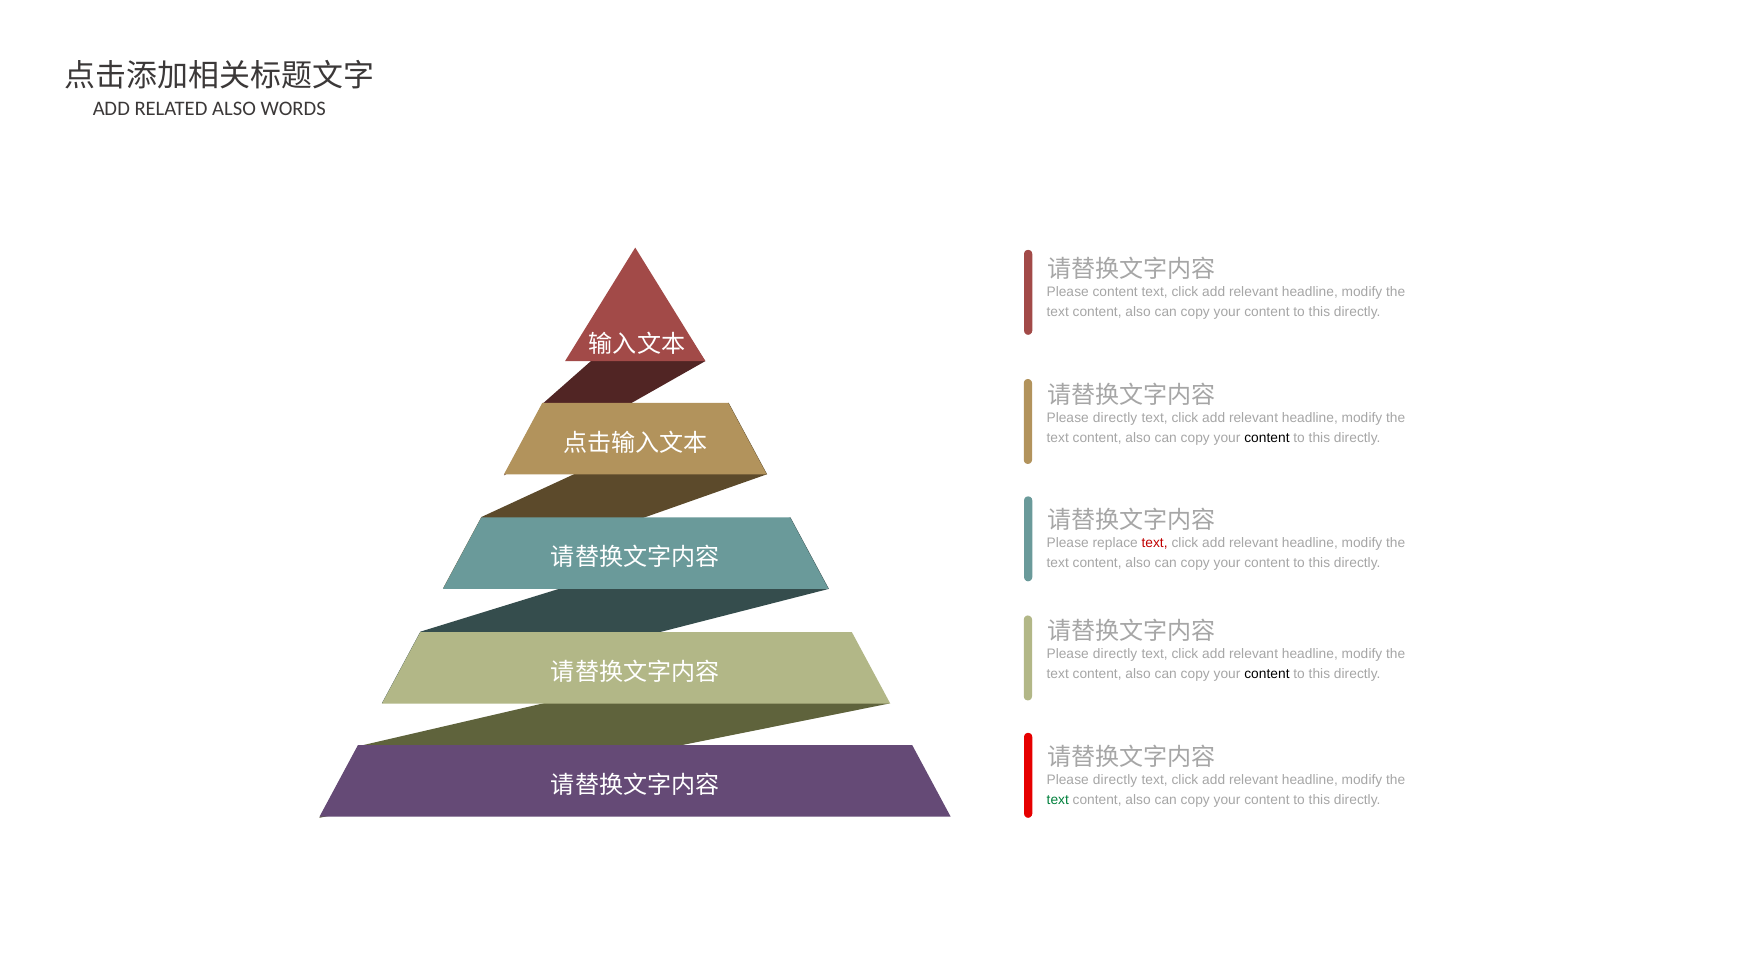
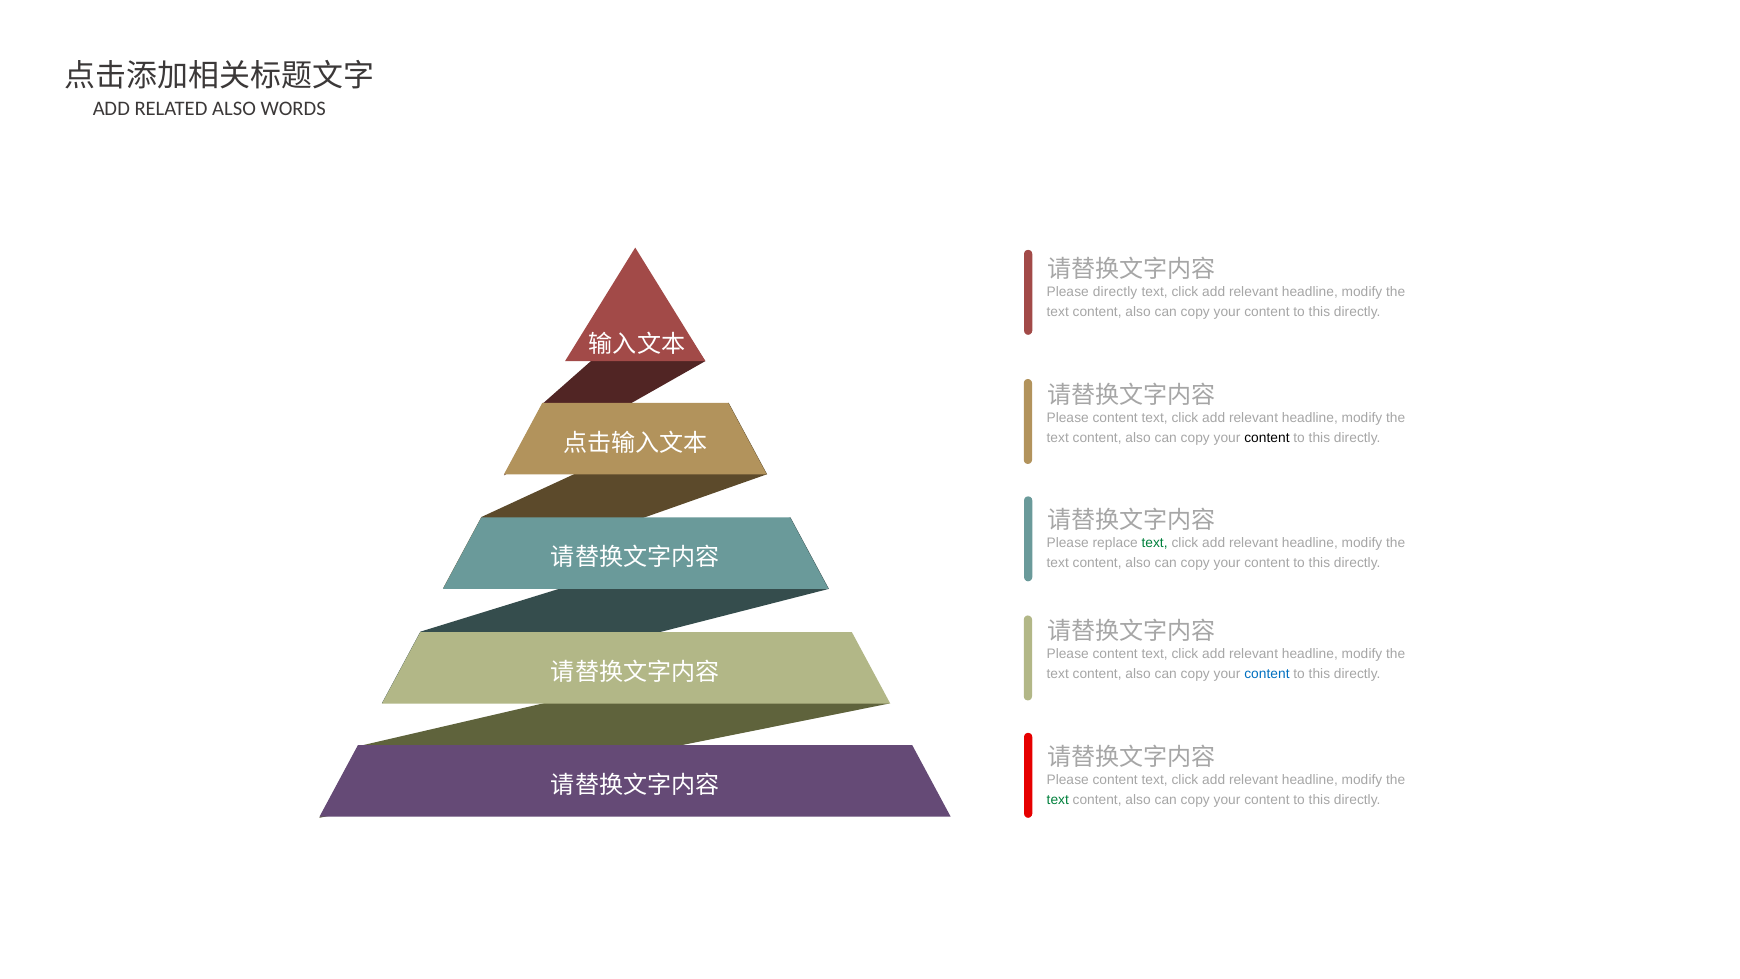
Please content: content -> directly (1115, 292)
directly: directly -> content (1115, 418)
text colour: red -> green (1155, 543)
directly: directly -> content (1115, 654)
content colour: black -> blue (1267, 674)
directly: directly -> content (1115, 780)
